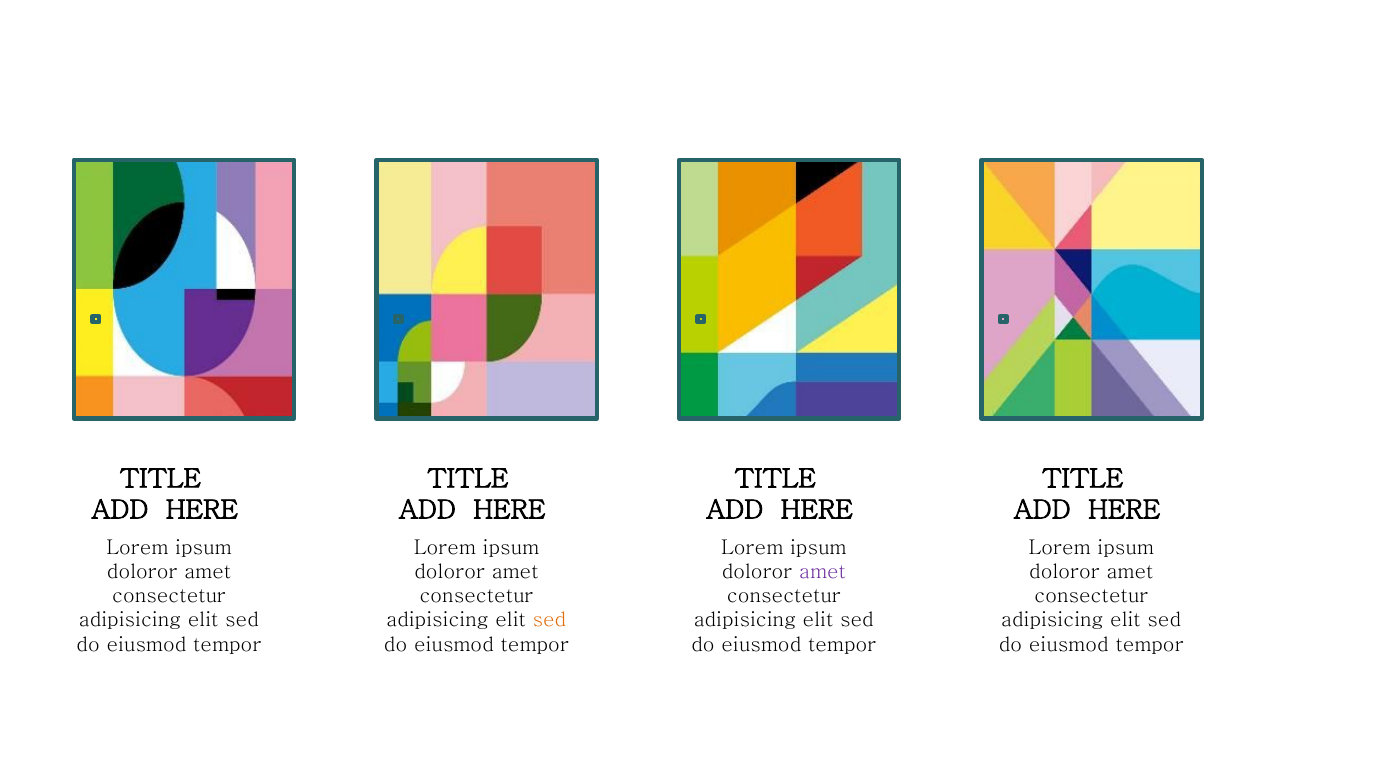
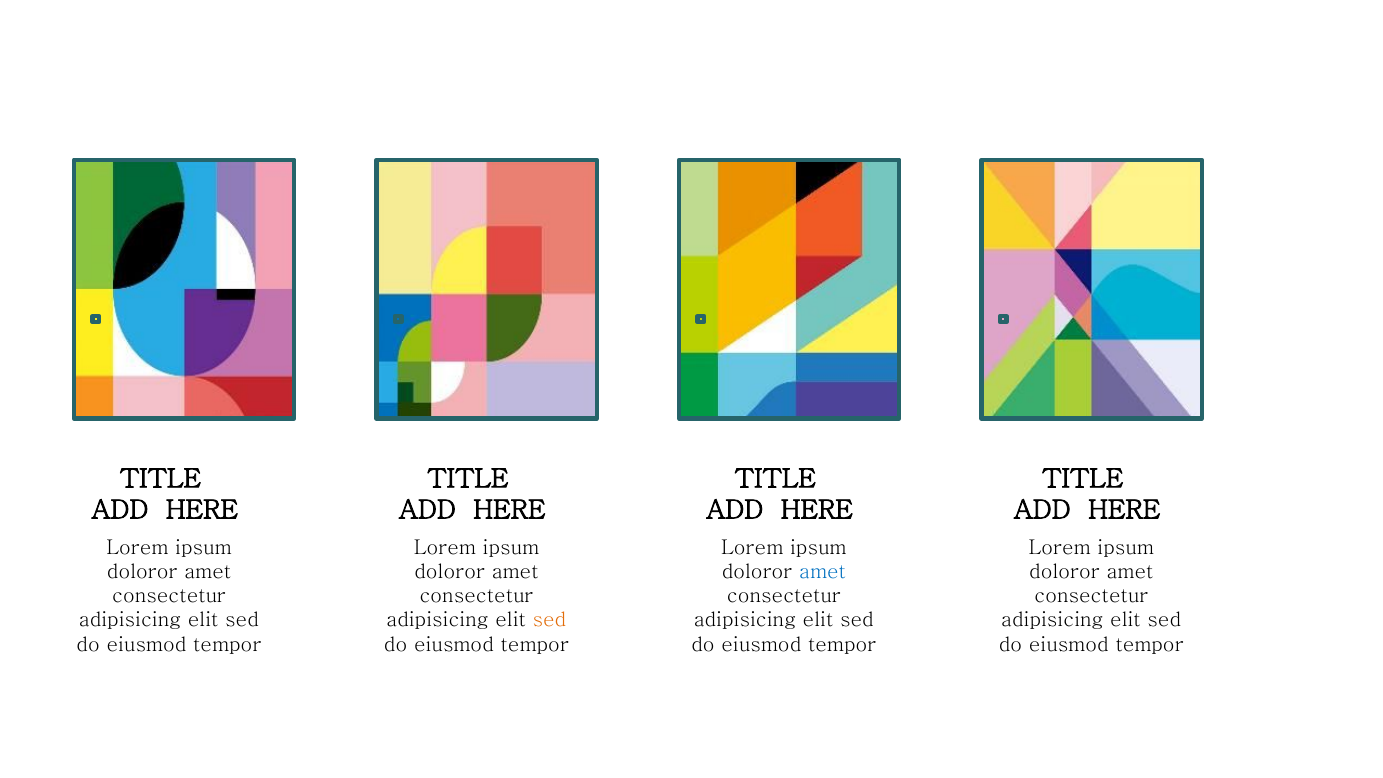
amet colour: purple -> blue (823, 572)
